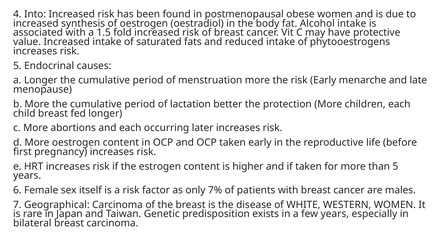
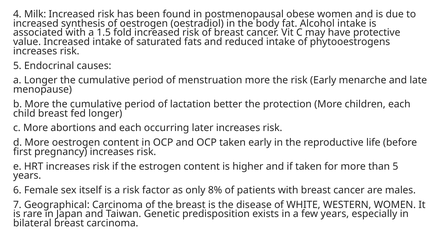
Into: Into -> Milk (35, 14)
7%: 7% -> 8% (215, 190)
